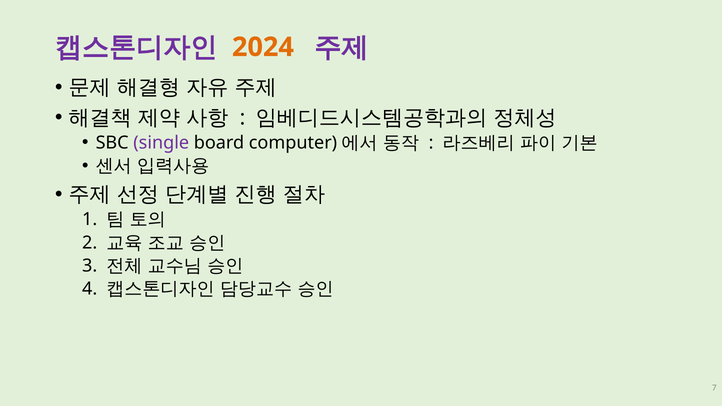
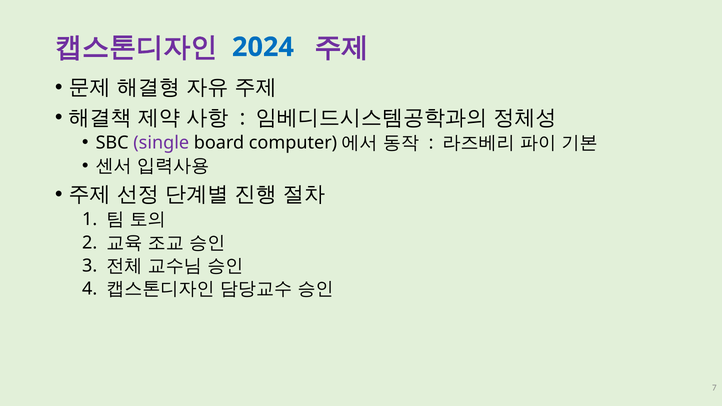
2024 colour: orange -> blue (263, 47)
